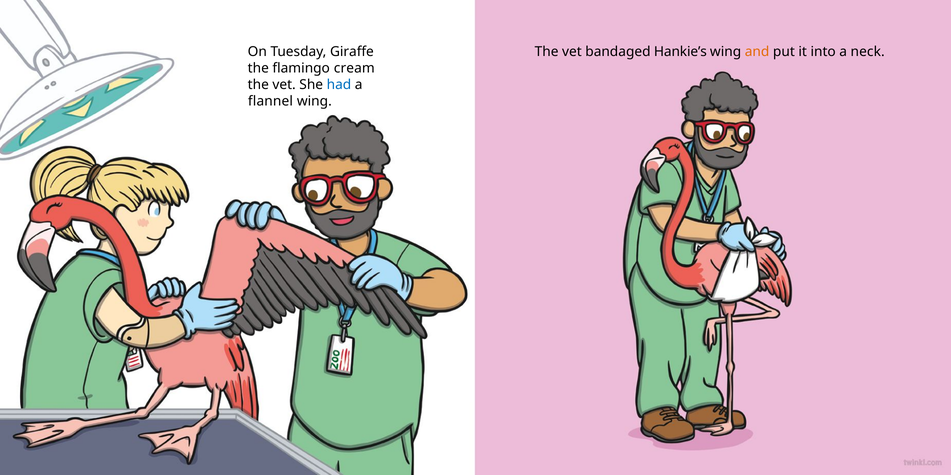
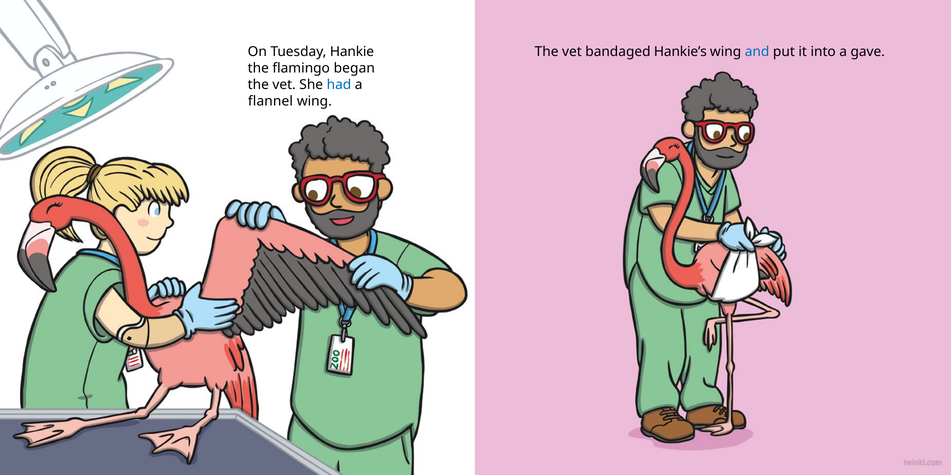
Giraffe: Giraffe -> Hankie (352, 52)
and colour: orange -> blue (757, 52)
neck: neck -> gave (868, 52)
cream: cream -> began (354, 68)
